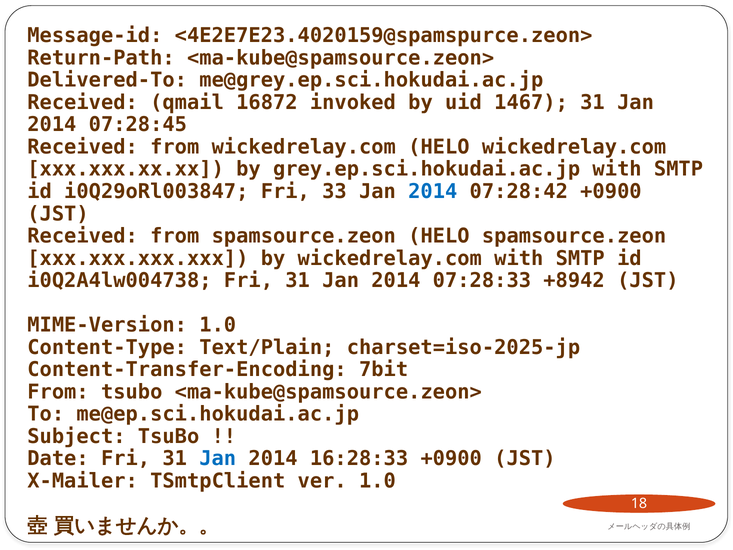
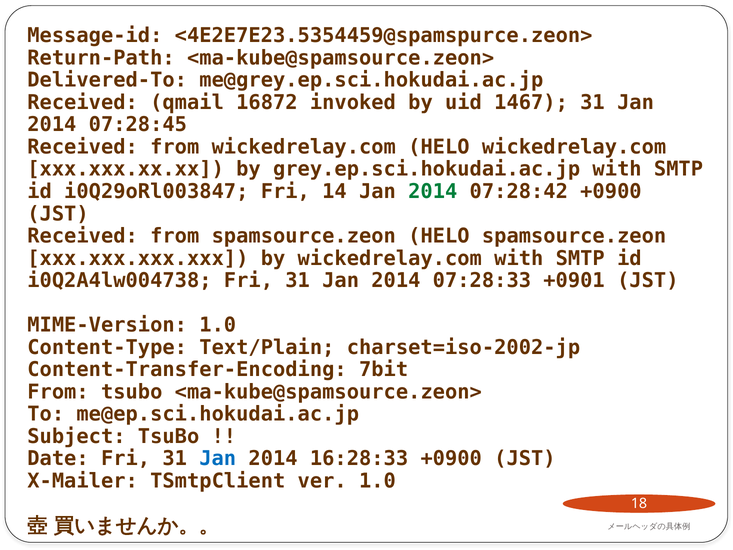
<4E2E7E23.4020159@spamspurce.zeon>: <4E2E7E23.4020159@spamspurce.zeon> -> <4E2E7E23.5354459@spamspurce.zeon> (384, 36)
33: 33 -> 14 (334, 191)
2014 colour: blue -> green (433, 191)
+8942: +8942 -> +0901 (574, 280)
charset=iso-2025-jp: charset=iso-2025-jp -> charset=iso-2002-jp (463, 347)
